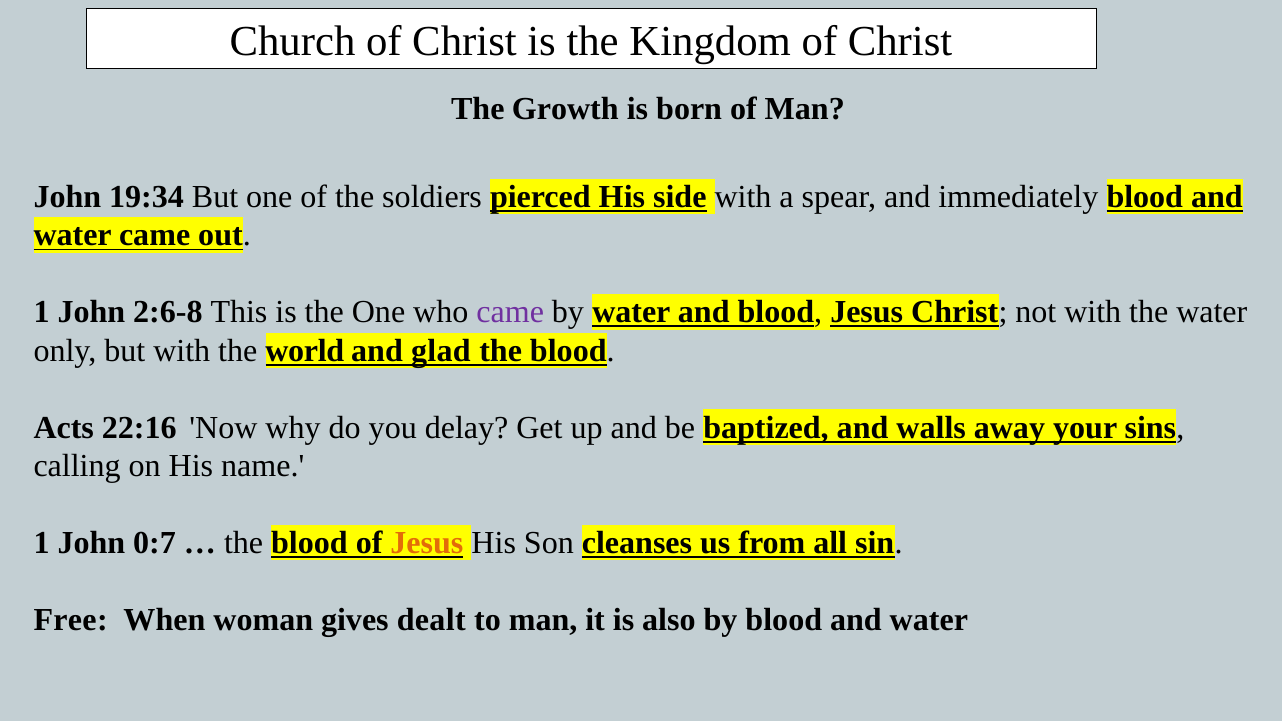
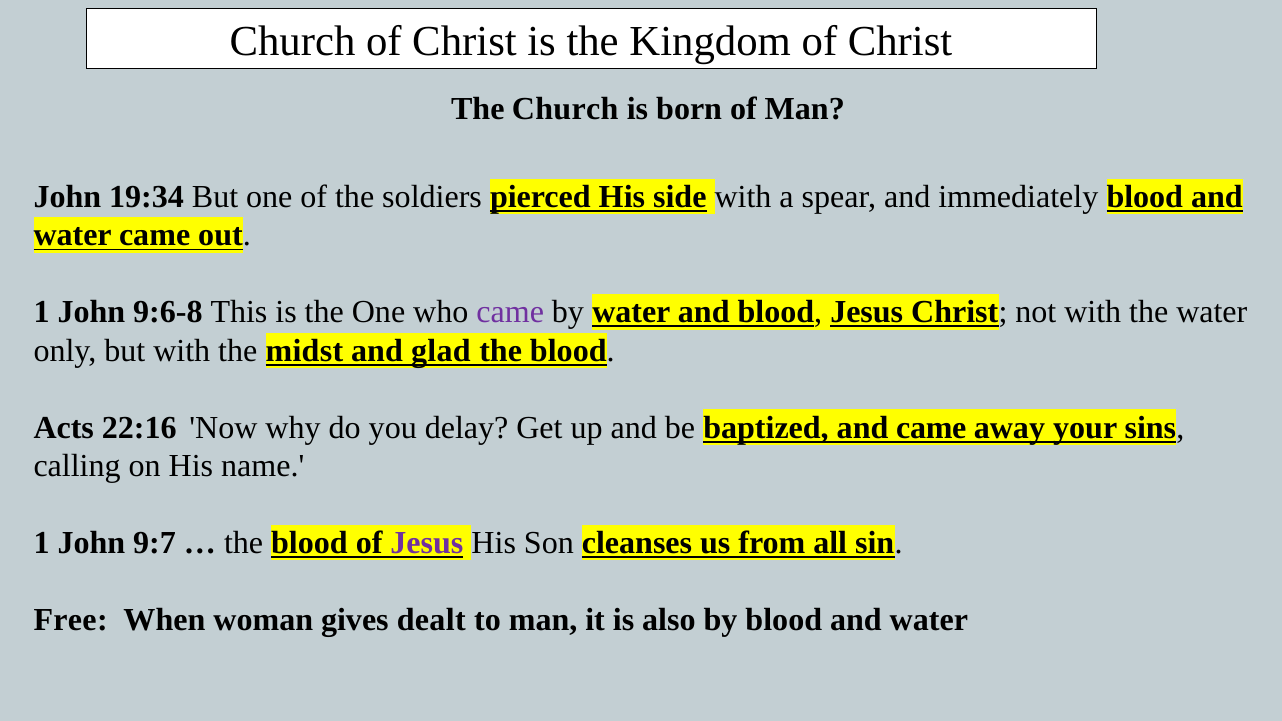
The Growth: Growth -> Church (565, 109)
2:6-8: 2:6-8 -> 9:6-8 (168, 312)
world: world -> midst (304, 351)
and walls: walls -> came (931, 428)
0:7: 0:7 -> 9:7 (155, 543)
Jesus colour: orange -> purple (427, 543)
